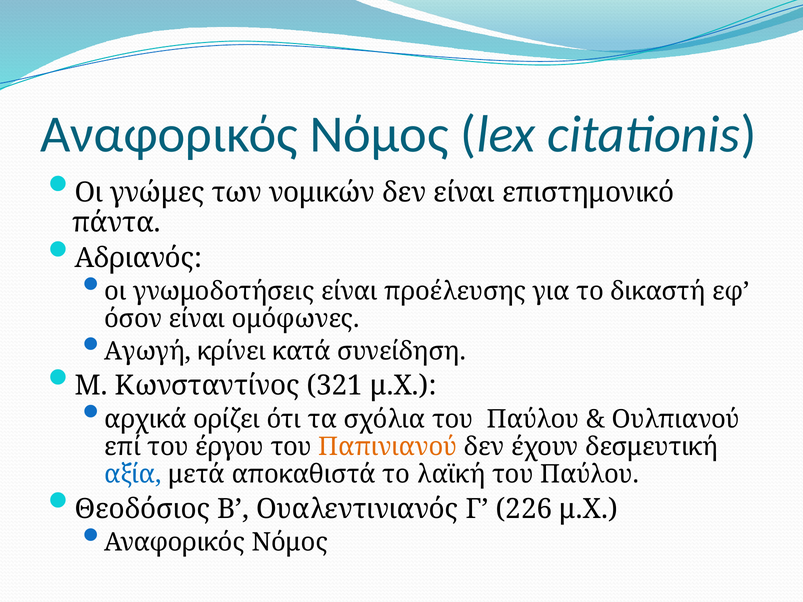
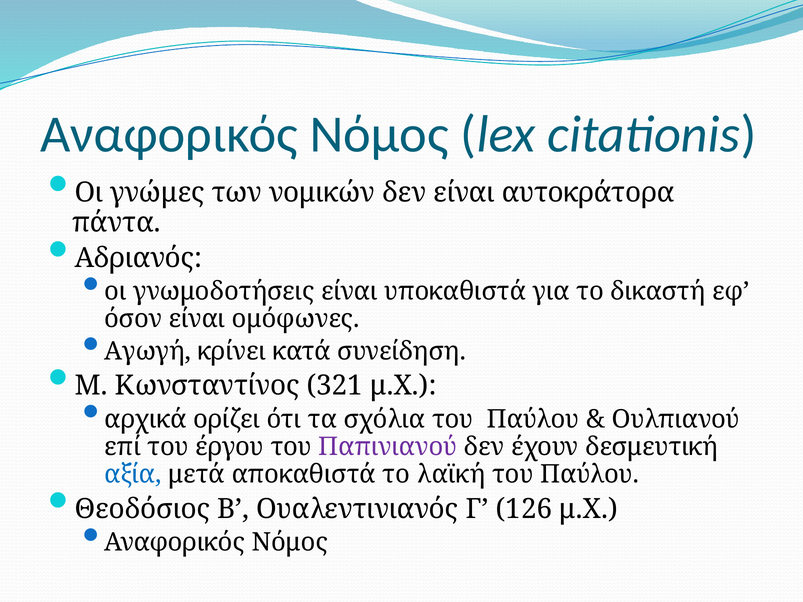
επιστημονικό: επιστημονικό -> αυτοκράτορα (588, 193)
προέλευσης: προέλευσης -> υποκαθιστά (455, 291)
Παπινιανού colour: orange -> purple (388, 447)
226: 226 -> 126 (524, 509)
